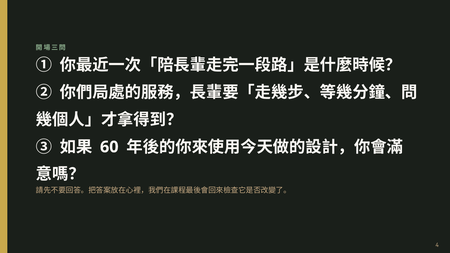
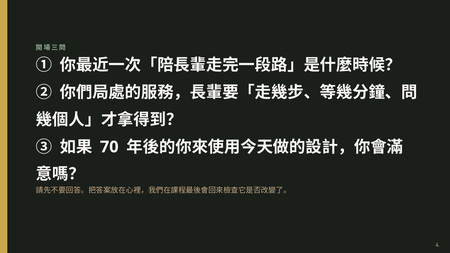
60: 60 -> 70 (109, 147)
